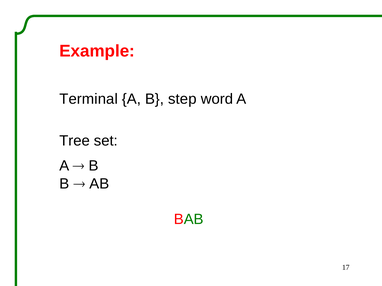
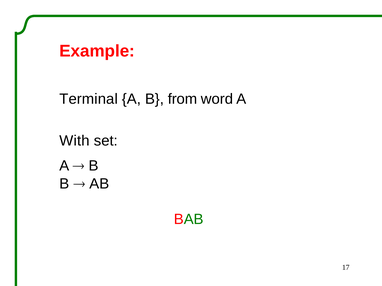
step: step -> from (183, 99)
Tree: Tree -> With (75, 141)
